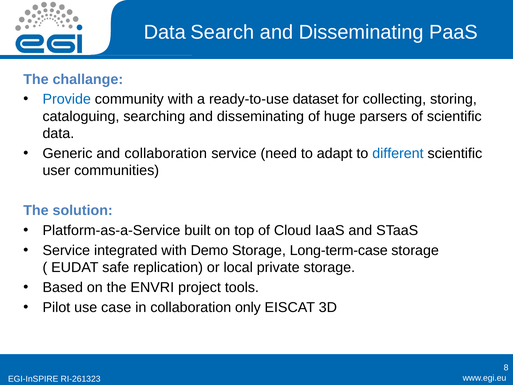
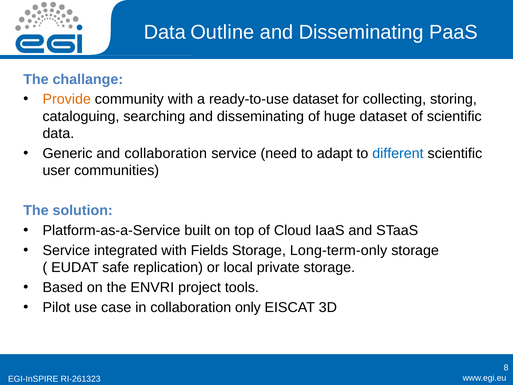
Search: Search -> Outline (222, 32)
Provide colour: blue -> orange (67, 99)
huge parsers: parsers -> dataset (383, 116)
Demo: Demo -> Fields (209, 250)
Long-term-case: Long-term-case -> Long-term-only (339, 250)
